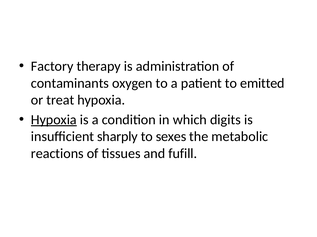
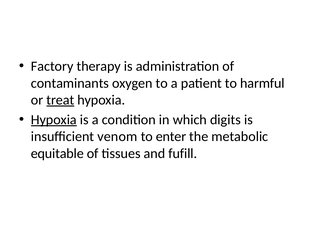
emitted: emitted -> harmful (262, 83)
treat underline: none -> present (60, 100)
sharply: sharply -> venom (117, 137)
sexes: sexes -> enter (171, 137)
reactions: reactions -> equitable (57, 154)
